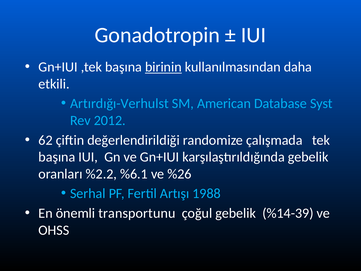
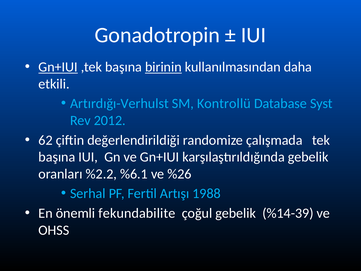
Gn+IUI underline: none -> present (58, 67)
American: American -> Kontrollü (224, 104)
transportunu: transportunu -> fekundabilite (137, 213)
